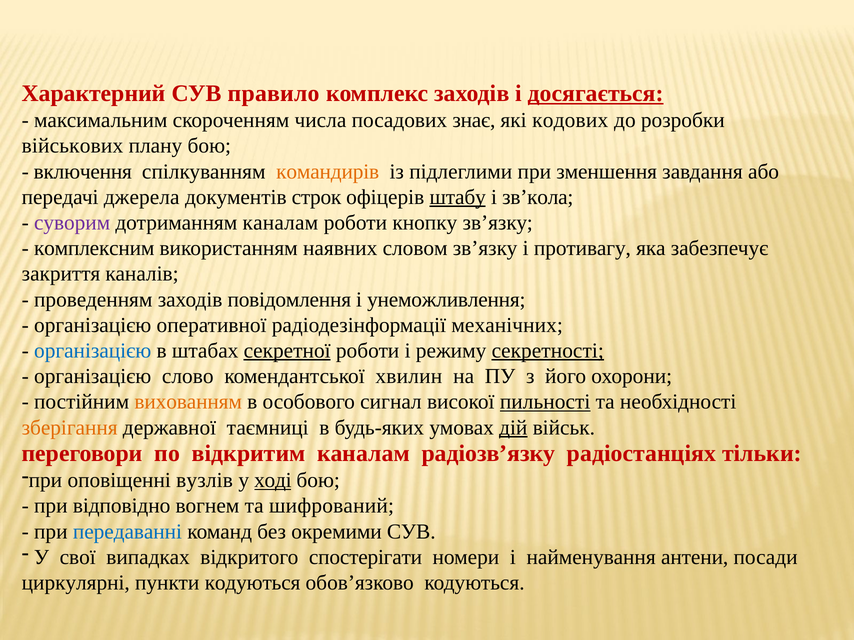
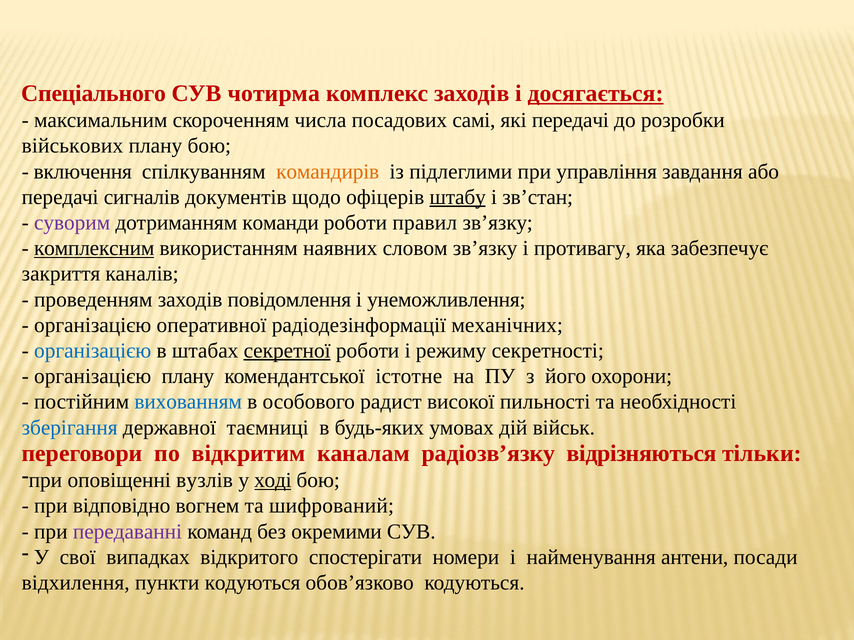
Характерний: Характерний -> Спеціального (94, 94)
правило: правило -> чотирма (274, 94)
знає: знає -> самі (474, 120)
які кодових: кодових -> передачі (570, 120)
зменшення: зменшення -> управління (607, 172)
джерела: джерела -> сигналів (142, 197)
строк: строк -> щодо (316, 197)
зв’кола: зв’кола -> зв’стан (538, 197)
дотриманням каналам: каналам -> команди (281, 223)
кнопку: кнопку -> правил (425, 223)
комплексним underline: none -> present (94, 248)
секретності underline: present -> none (548, 351)
організацією слово: слово -> плану (188, 377)
хвилин: хвилин -> істотне (409, 377)
вихованням colour: orange -> blue (188, 402)
сигнал: сигнал -> радист (391, 402)
пильності underline: present -> none (545, 402)
зберігання colour: orange -> blue (70, 428)
дій underline: present -> none (513, 428)
радіостанціях: радіостанціях -> відрізняються (642, 454)
передаванні colour: blue -> purple (127, 532)
циркулярні: циркулярні -> відхилення (76, 583)
